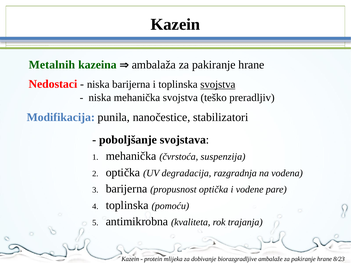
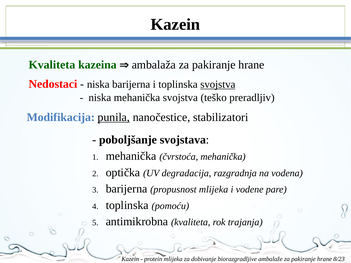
Metalnih: Metalnih -> Kvaliteta (52, 65)
punila underline: none -> present (114, 117)
čvrstoća suspenzija: suspenzija -> mehanička (223, 157)
propusnost optička: optička -> mlijeka (214, 190)
